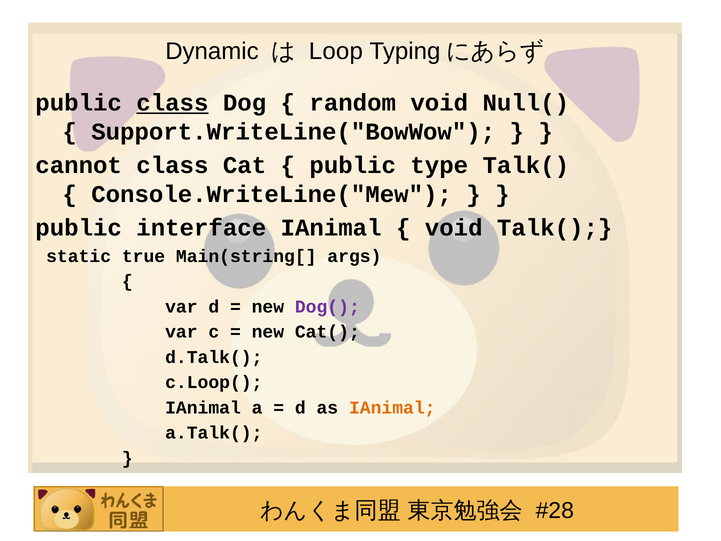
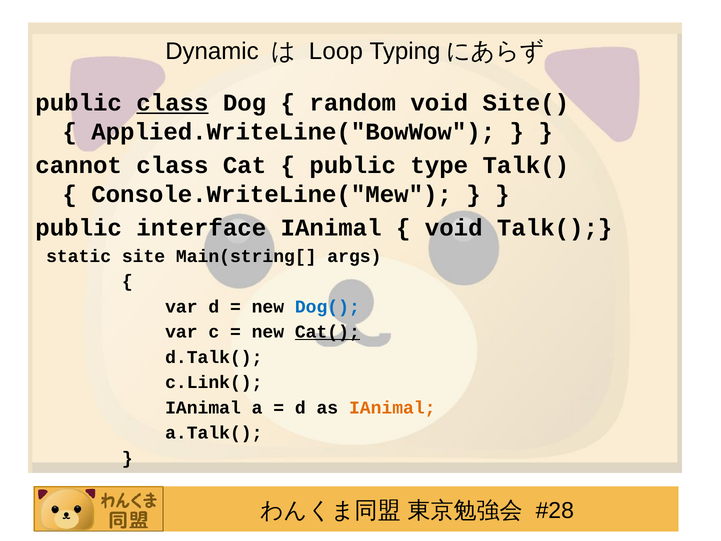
Null(: Null( -> Site( (526, 103)
Support.WriteLine("BowWow: Support.WriteLine("BowWow -> Applied.WriteLine("BowWow (293, 132)
true: true -> site (144, 256)
Dog( colour: purple -> blue (327, 307)
Cat( underline: none -> present (327, 332)
c.Loop(: c.Loop( -> c.Link( (214, 382)
